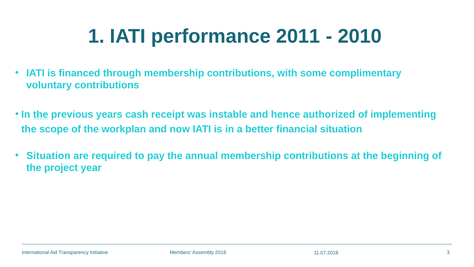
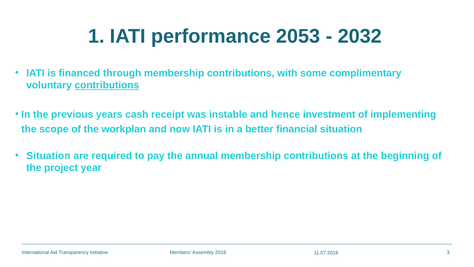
2011: 2011 -> 2053 (298, 36)
2010: 2010 -> 2032 (360, 36)
contributions underline: none -> present (107, 85)
authorized: authorized -> investment (329, 114)
